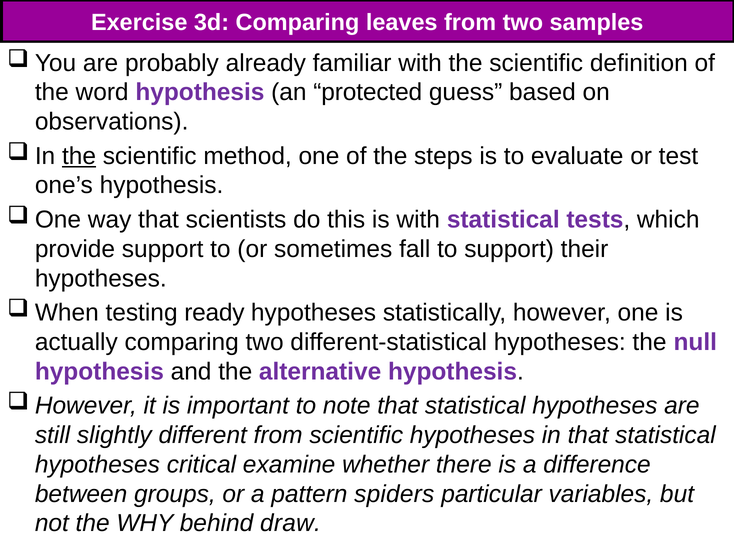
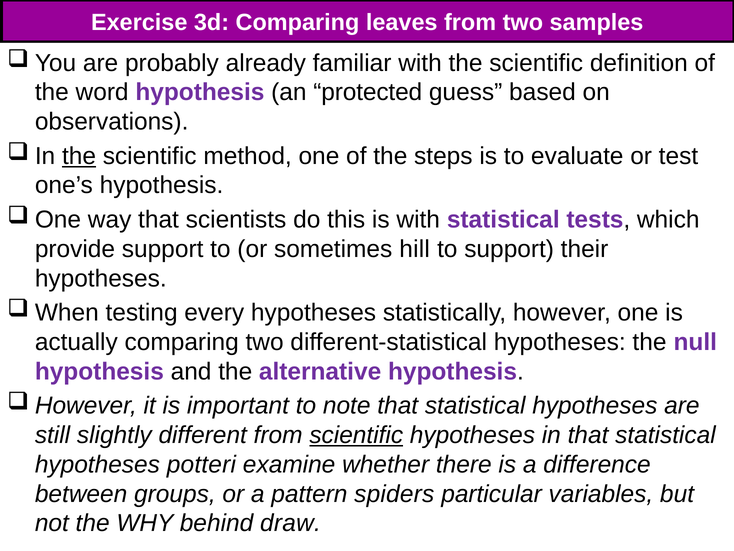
fall: fall -> hill (415, 249)
ready: ready -> every (214, 312)
scientific underline: none -> present (356, 435)
critical: critical -> potteri (201, 464)
